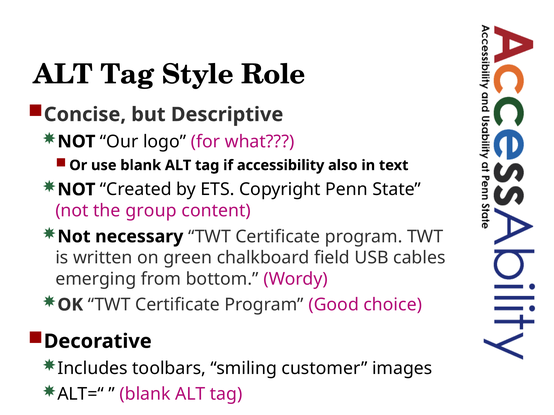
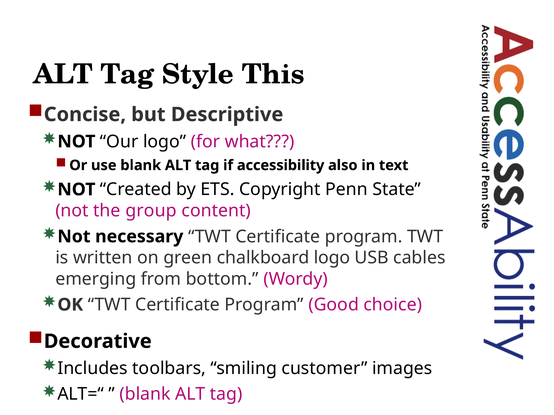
Role: Role -> This (273, 75)
chalkboard field: field -> logo (332, 258)
